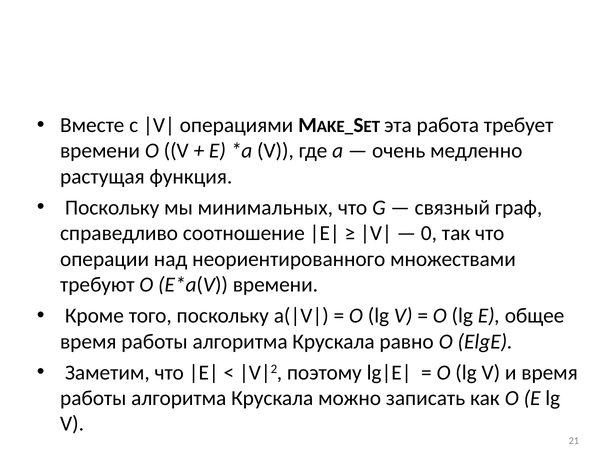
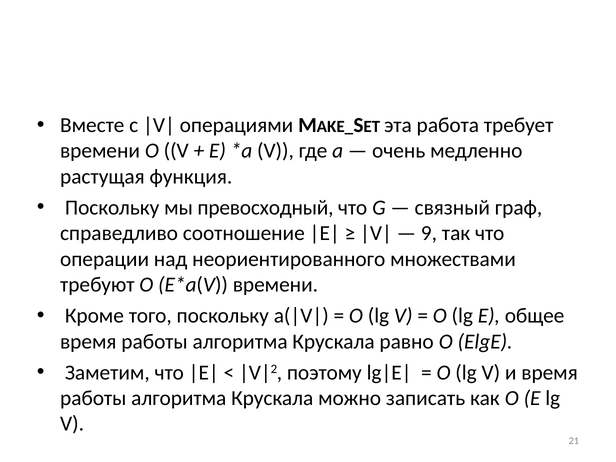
минимальных: минимальных -> превосходный (265, 208)
0: 0 -> 9 (429, 233)
